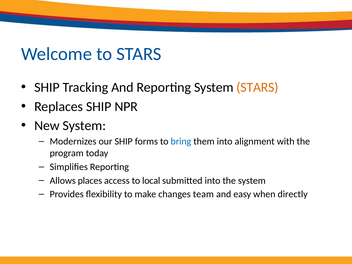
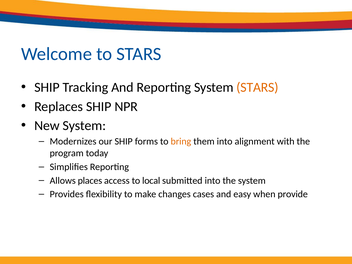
bring colour: blue -> orange (181, 141)
team: team -> cases (203, 194)
directly: directly -> provide (293, 194)
